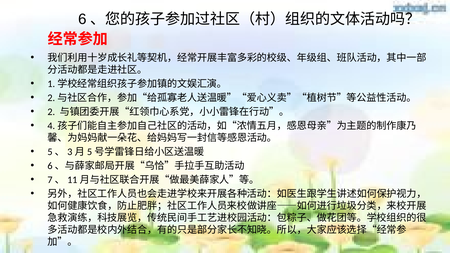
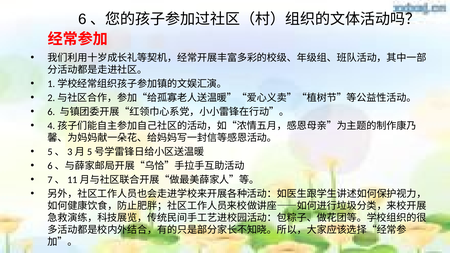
2: 2 -> 6 (51, 112)
